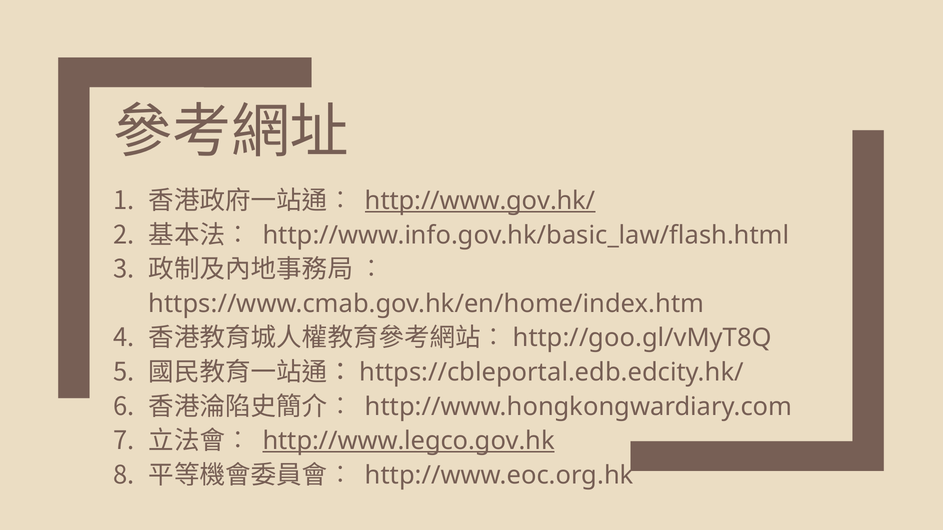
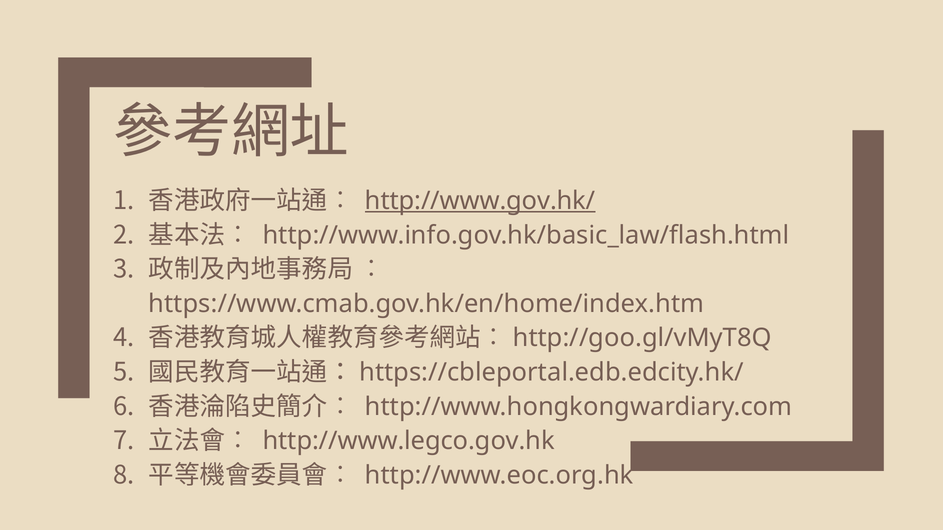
http://www.legco.gov.hk underline: present -> none (409, 441)
